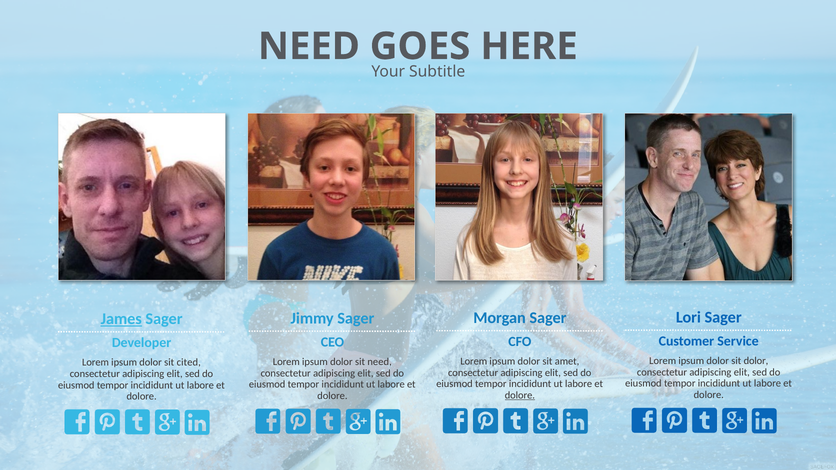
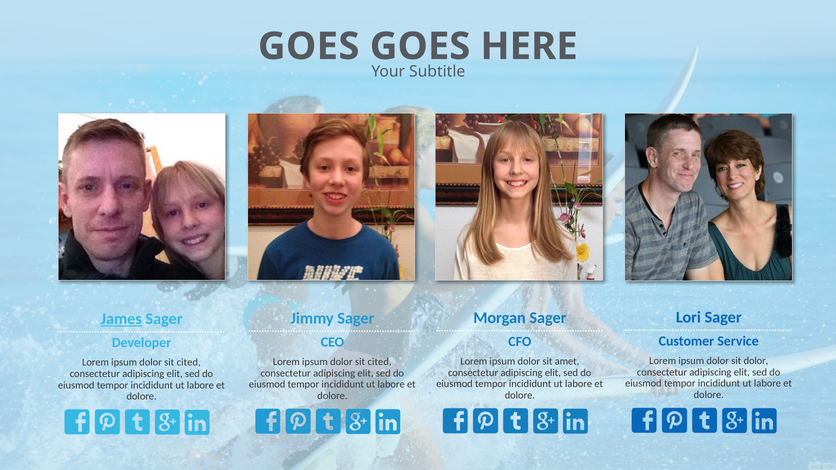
NEED: NEED -> GOES (309, 46)
need: need -> cited (380, 362)
dolore underline: present -> none (520, 395)
